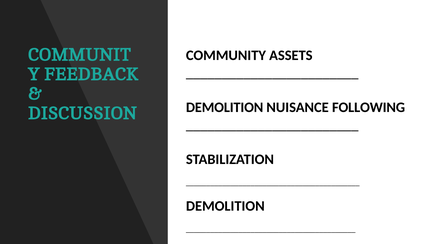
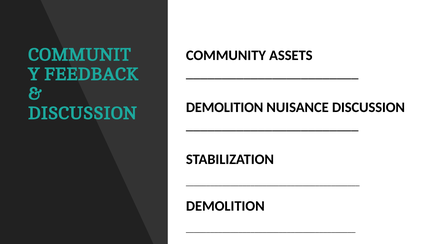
NUISANCE FOLLOWING: FOLLOWING -> DISCUSSION (368, 107)
